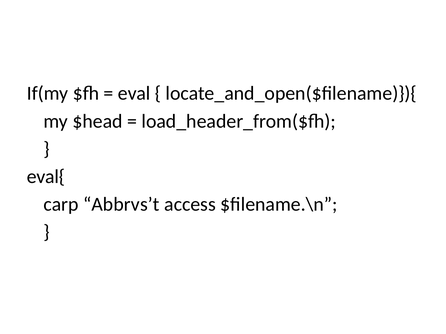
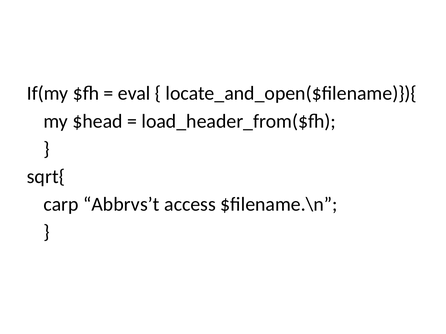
eval{: eval{ -> sqrt{ (46, 177)
